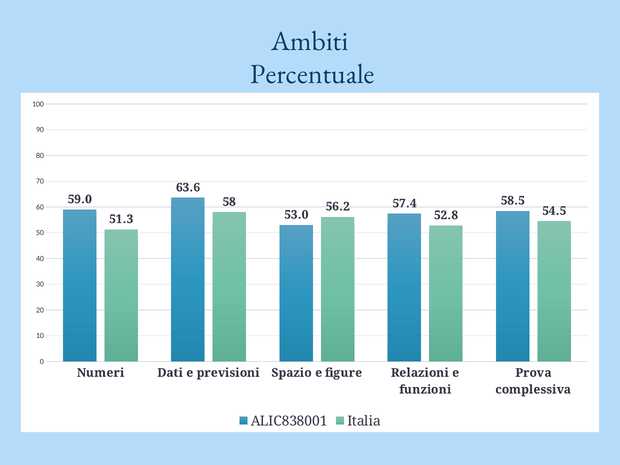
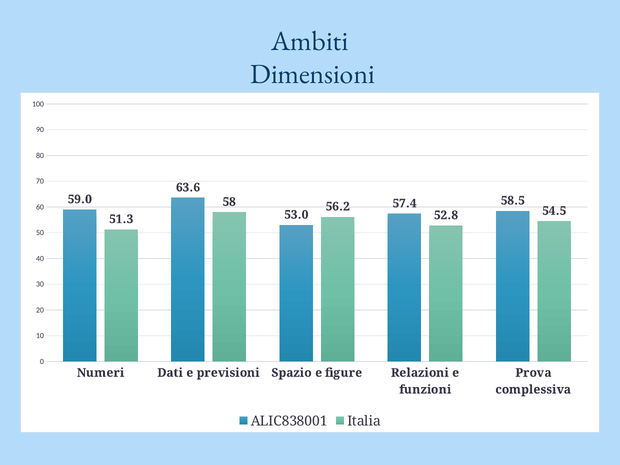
Percentuale: Percentuale -> Dimensioni (313, 74)
